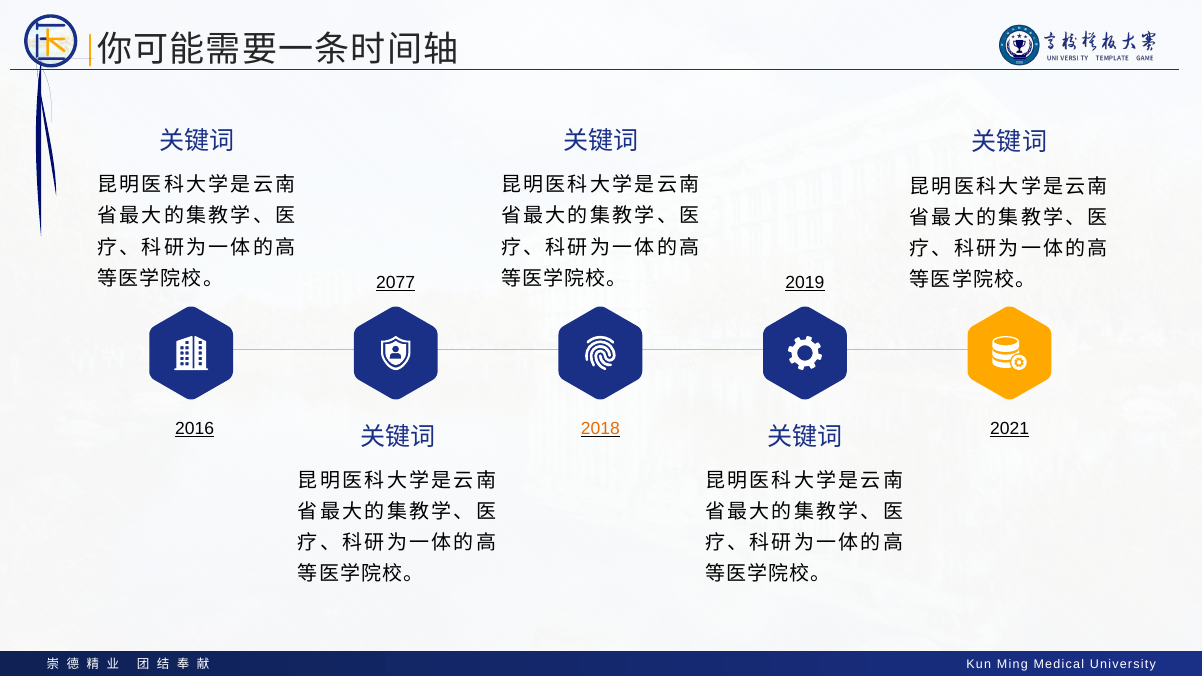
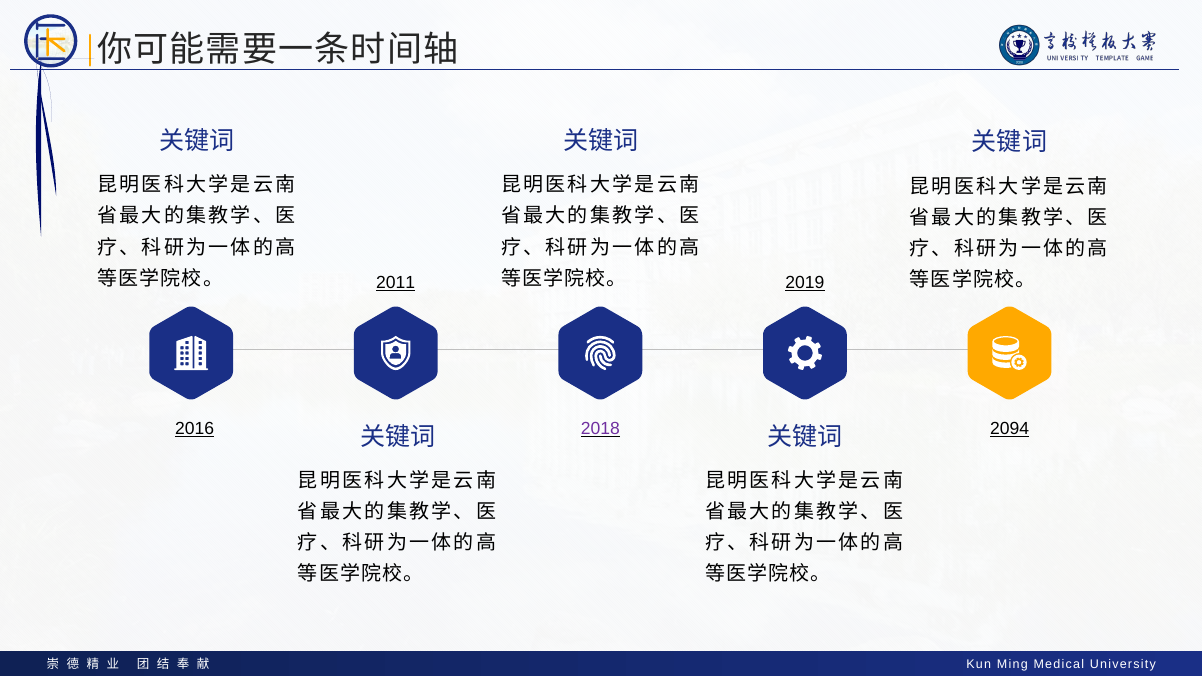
2077: 2077 -> 2011 (396, 283)
2018 colour: orange -> purple (600, 429)
2021: 2021 -> 2094 (1010, 429)
